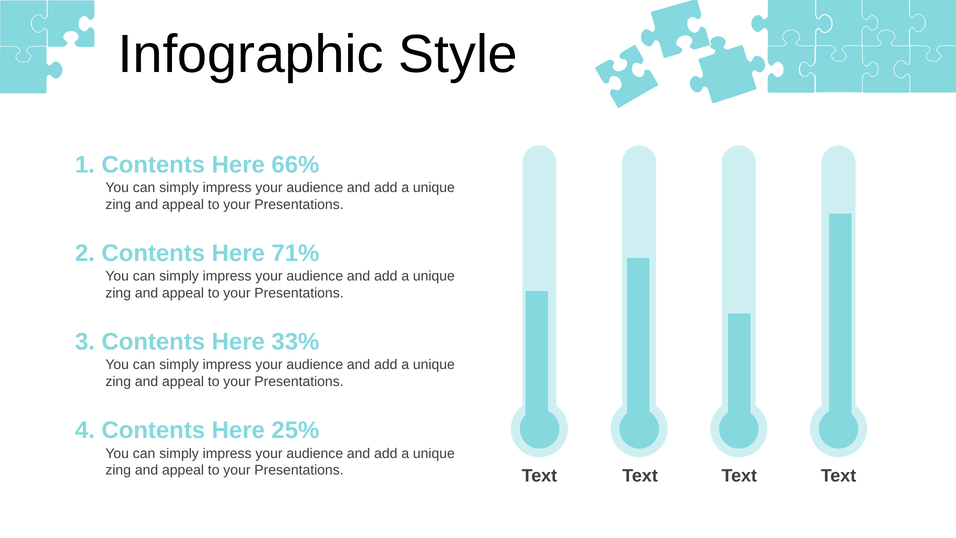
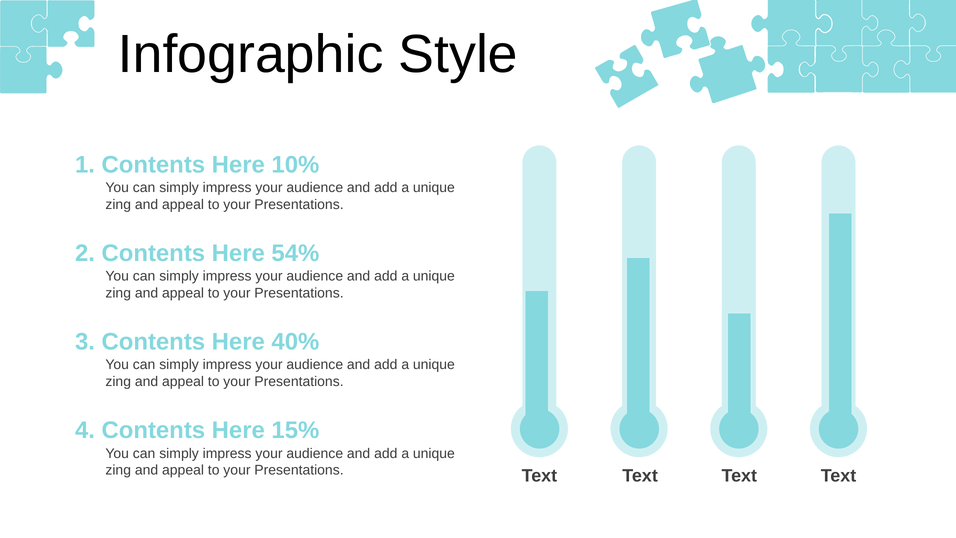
66%: 66% -> 10% (295, 165)
71%: 71% -> 54% (295, 253)
33%: 33% -> 40% (295, 342)
25%: 25% -> 15% (295, 430)
